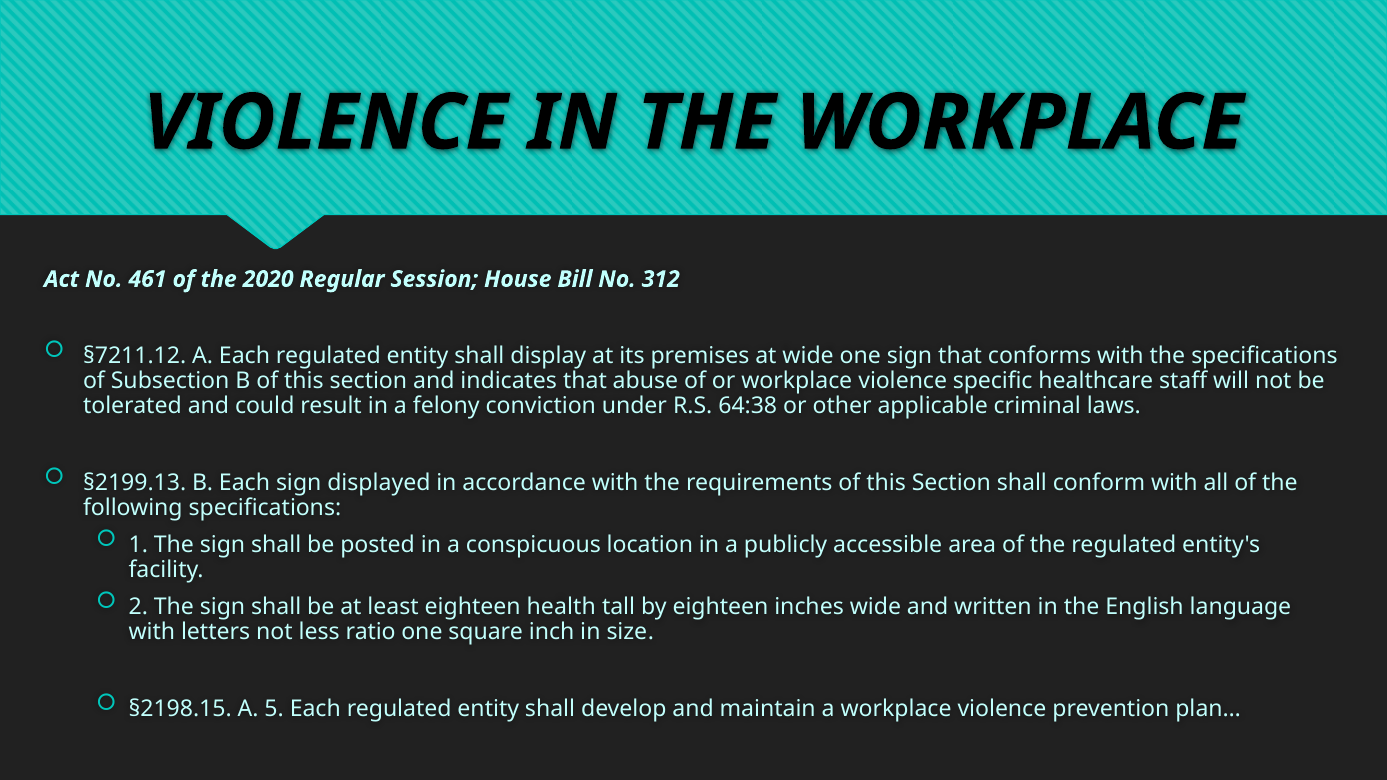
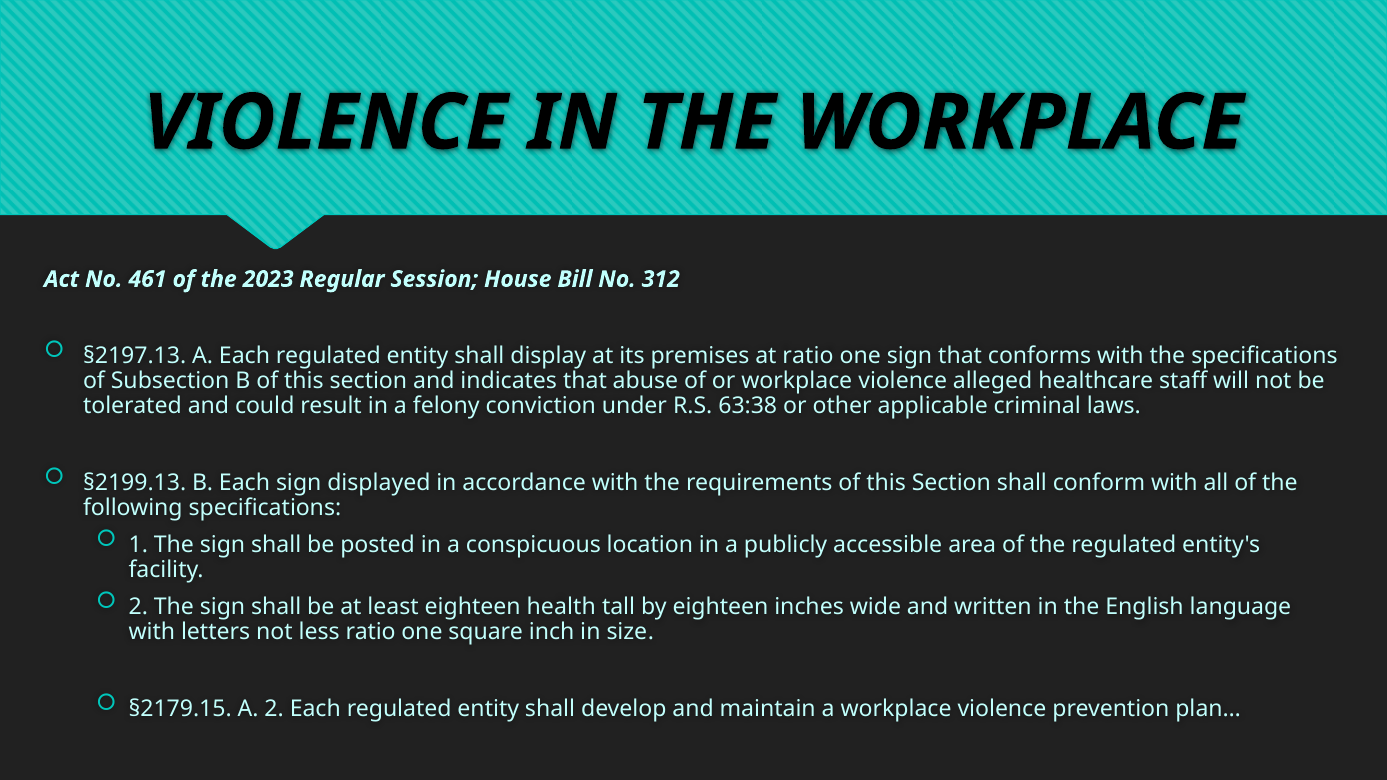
2020: 2020 -> 2023 (268, 279)
§7211.12: §7211.12 -> §2197.13 (135, 356)
at wide: wide -> ratio (808, 356)
specific: specific -> alleged (993, 381)
64:38: 64:38 -> 63:38 (748, 406)
§2198.15: §2198.15 -> §2179.15 (180, 709)
A 5: 5 -> 2 (274, 709)
